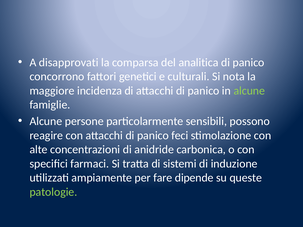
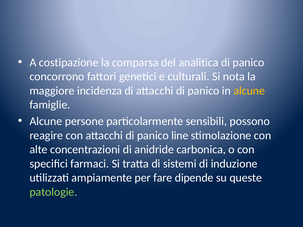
disapprovati: disapprovati -> costipazione (69, 62)
alcune colour: light green -> yellow (249, 91)
feci: feci -> line (180, 136)
